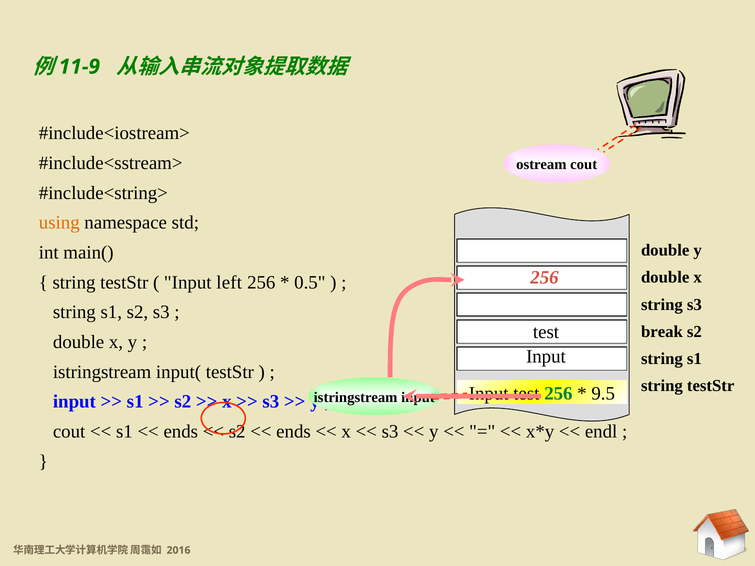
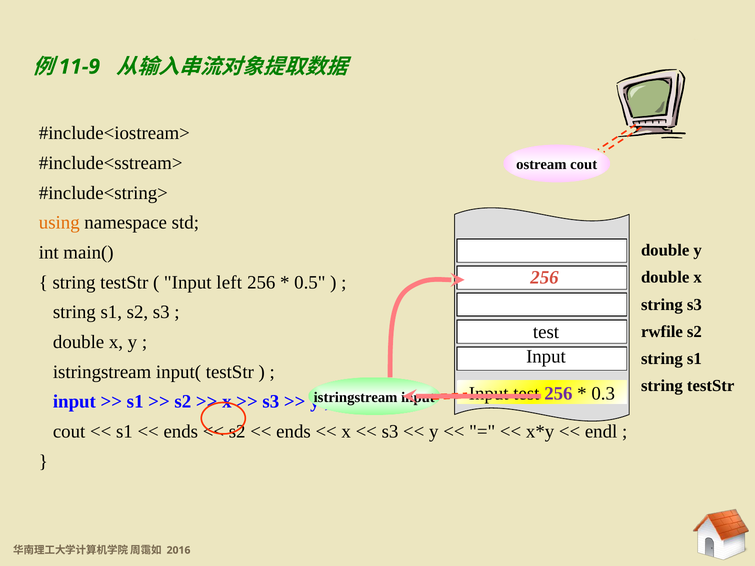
break: break -> rwfile (662, 332)
256 colour: green -> purple (558, 394)
9.5: 9.5 -> 0.3 (603, 394)
